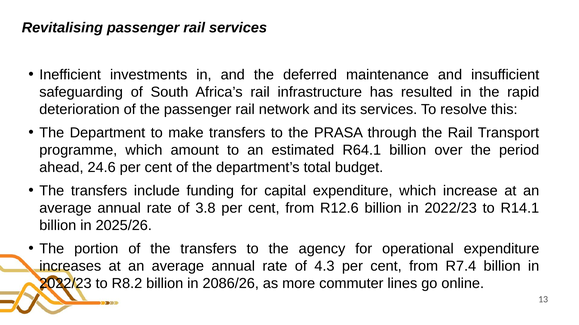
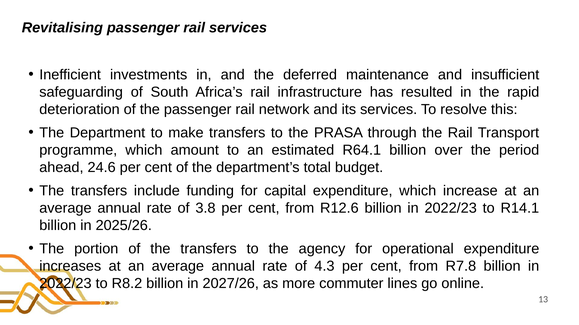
R7.4: R7.4 -> R7.8 (461, 267)
2086/26: 2086/26 -> 2027/26 (231, 284)
